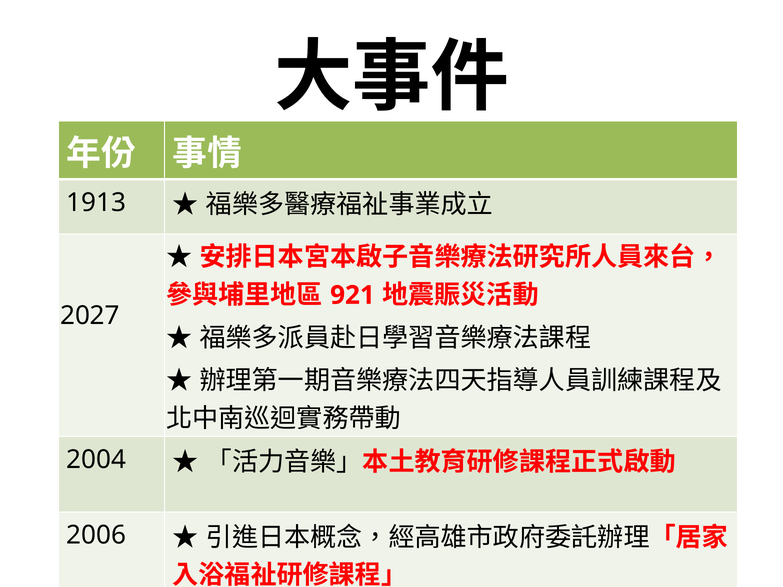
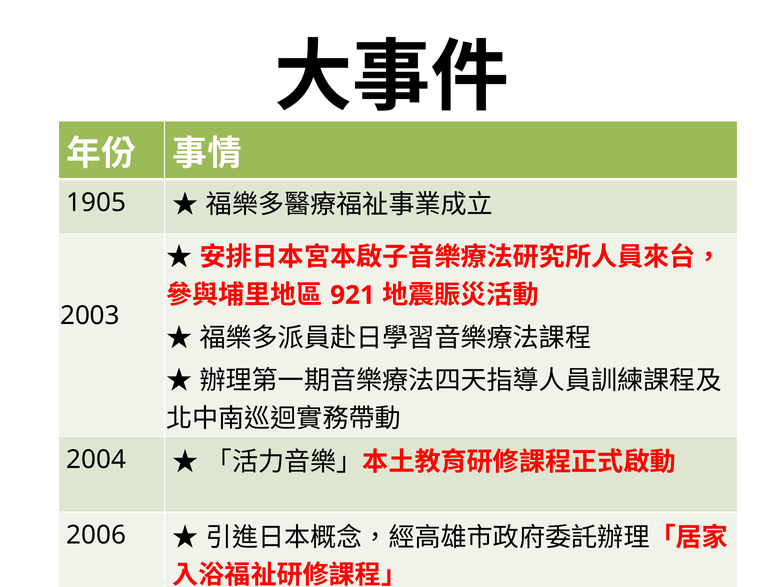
1913: 1913 -> 1905 (96, 203)
2027: 2027 -> 2003 (90, 316)
